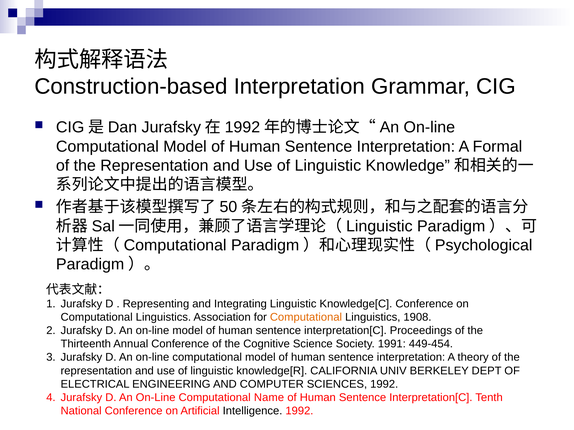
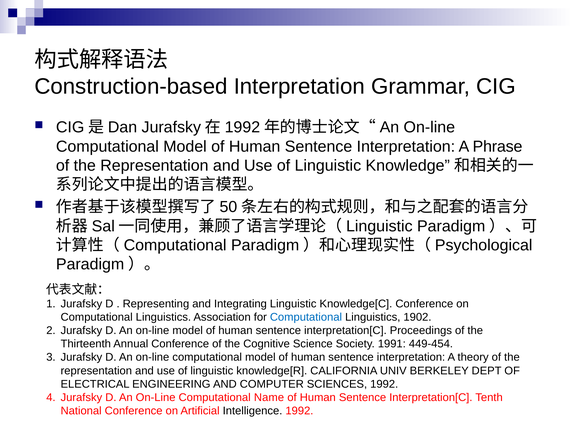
Formal: Formal -> Phrase (498, 147)
Computational colour: orange -> blue (306, 318)
1908: 1908 -> 1902 (417, 318)
